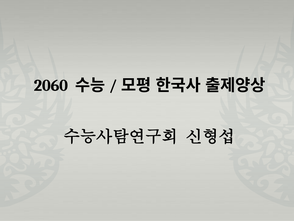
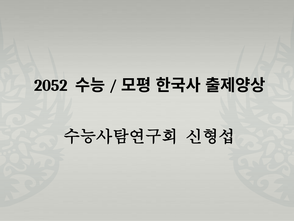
2060: 2060 -> 2052 (51, 85)
